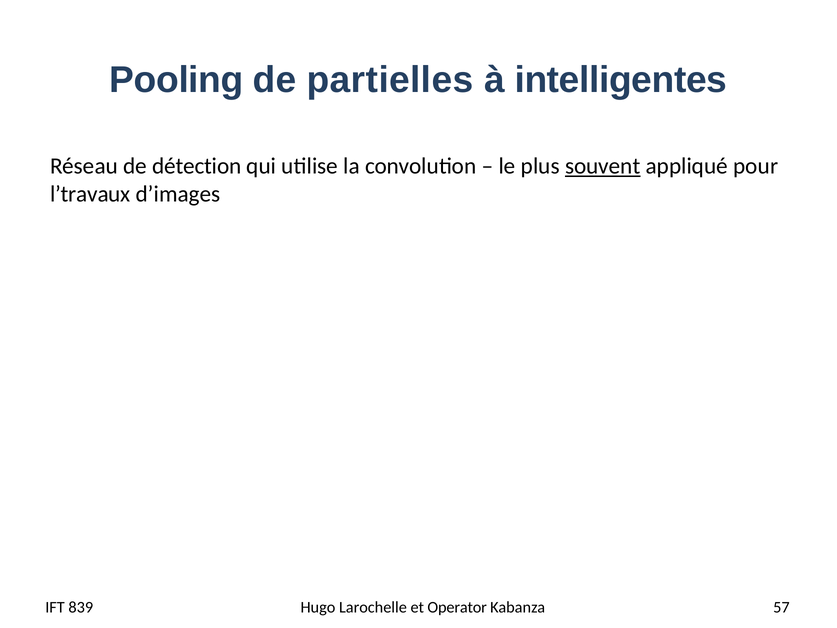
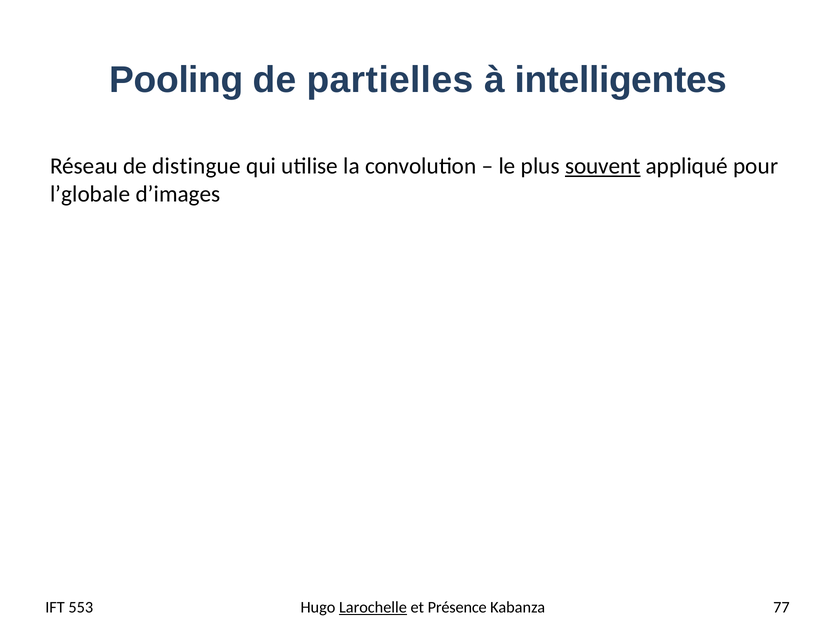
détection: détection -> distingue (197, 166)
l’travaux: l’travaux -> l’globale (90, 194)
839: 839 -> 553 (81, 607)
Larochelle underline: none -> present (373, 607)
Operator: Operator -> Présence (457, 607)
57: 57 -> 77 (781, 607)
